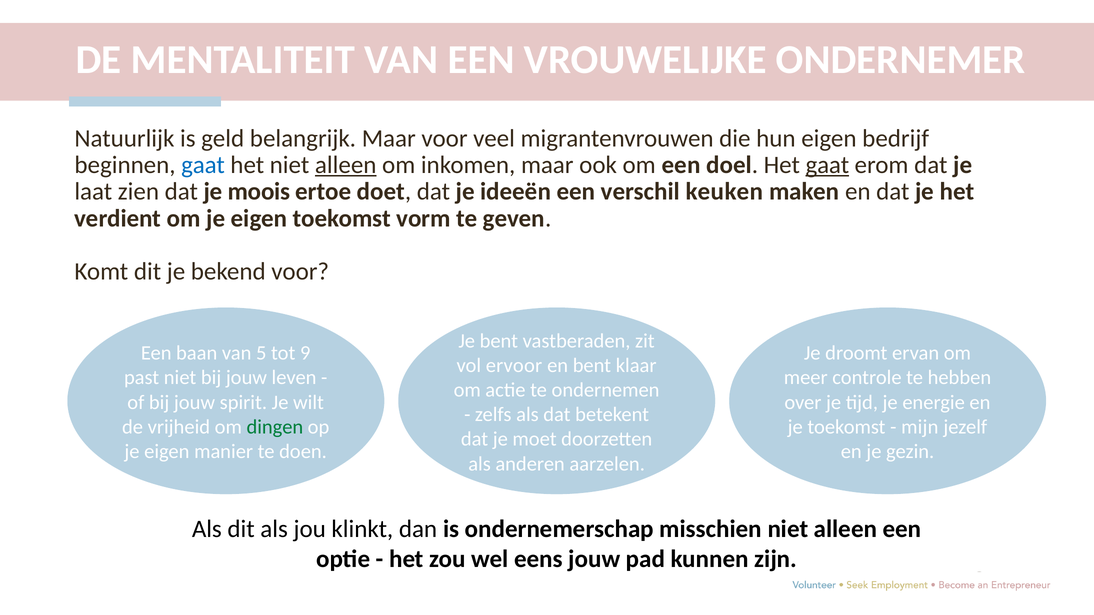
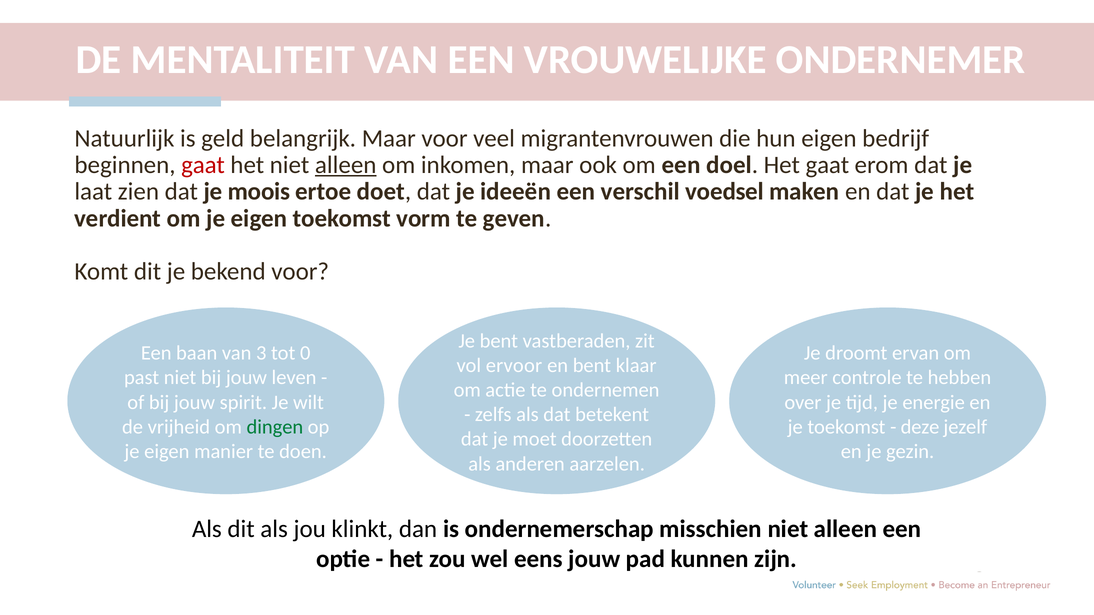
gaat colour: blue -> red (203, 165)
gaat underline: present -> none (827, 165)
keuken: keuken -> voedsel (725, 192)
5: 5 -> 3 (261, 353)
9: 9 -> 0 (305, 353)
mijn: mijn -> deze (920, 427)
